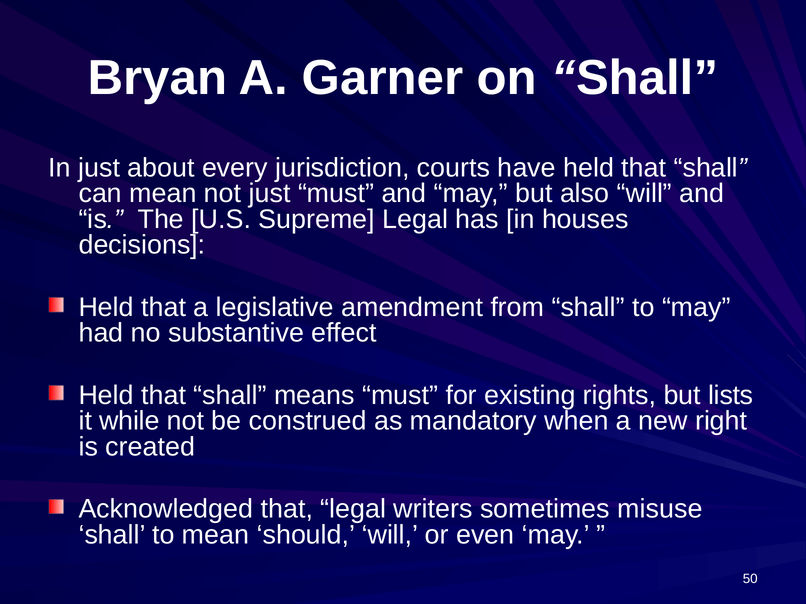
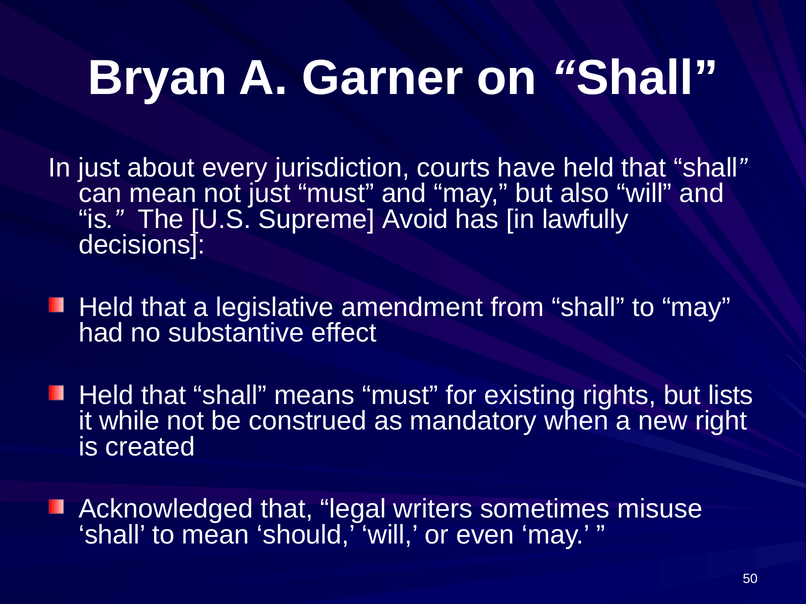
Supreme Legal: Legal -> Avoid (415, 219)
houses: houses -> lawfully (585, 219)
